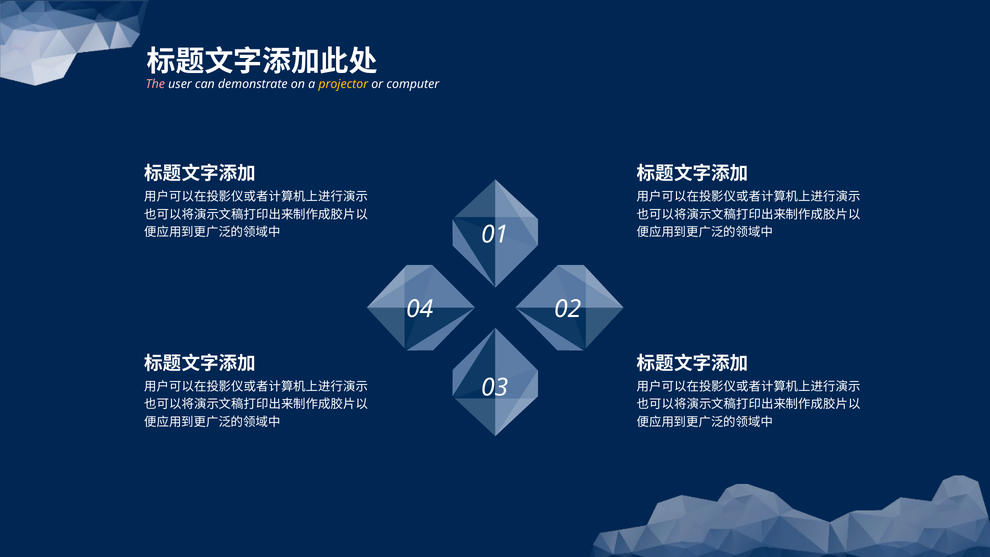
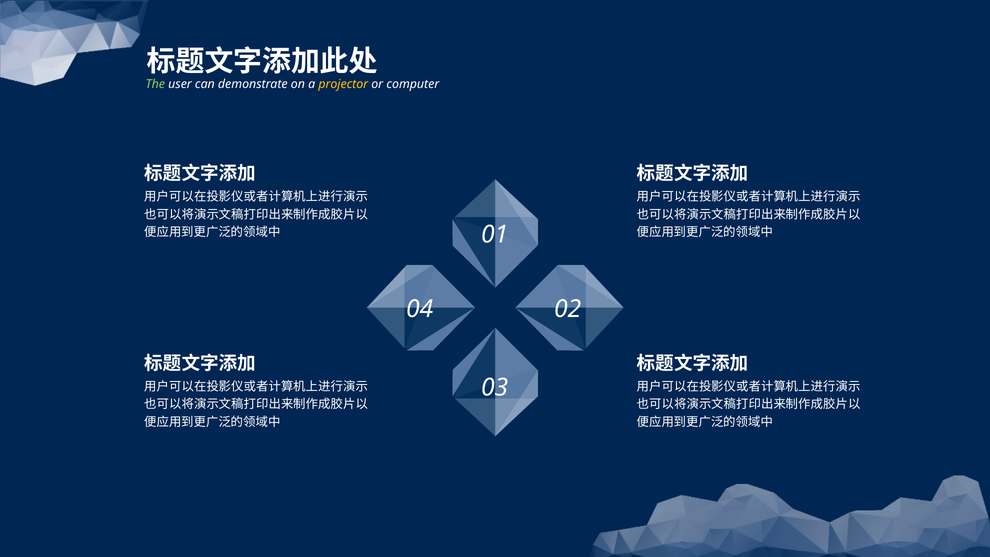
The colour: pink -> light green (155, 84)
